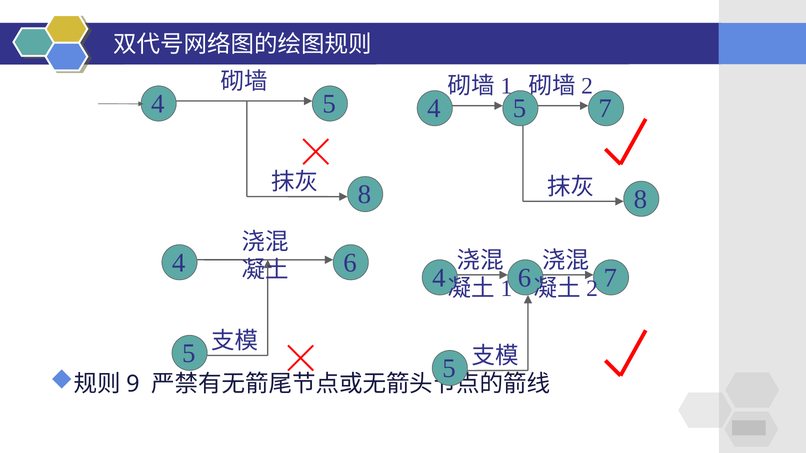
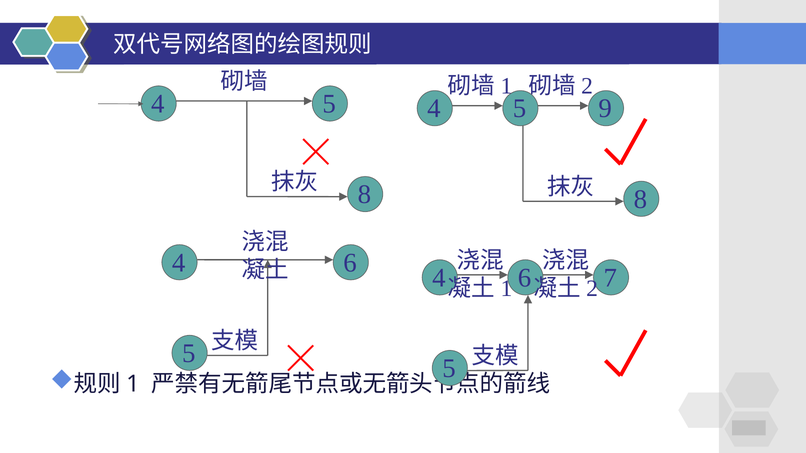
7: 7 -> 9 (605, 109)
9: 9 -> 1 (133, 384)
